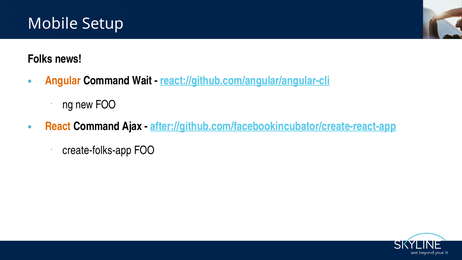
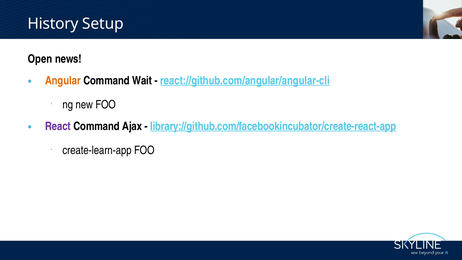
Mobile: Mobile -> History (53, 24)
Folks: Folks -> Open (40, 59)
React colour: orange -> purple (58, 126)
after://github.com/facebookincubator/create-react-app: after://github.com/facebookincubator/create-react-app -> library://github.com/facebookincubator/create-react-app (273, 126)
create-folks-app: create-folks-app -> create-learn-app (97, 150)
